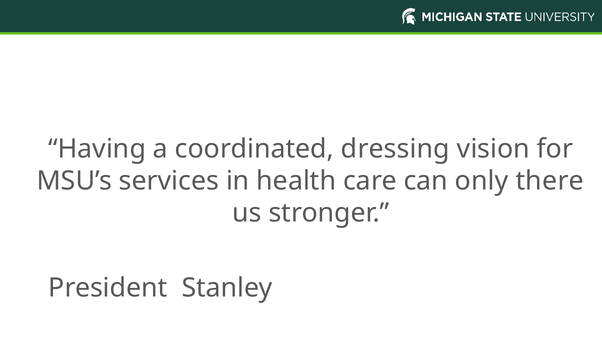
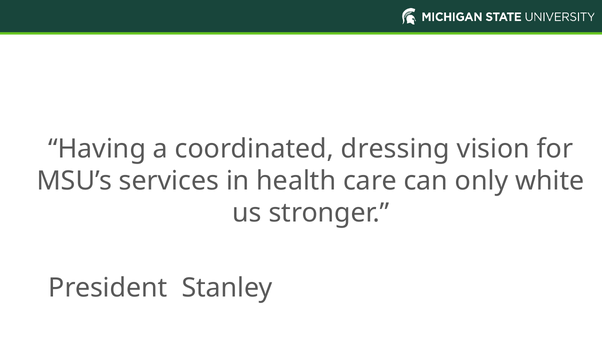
there: there -> white (550, 181)
